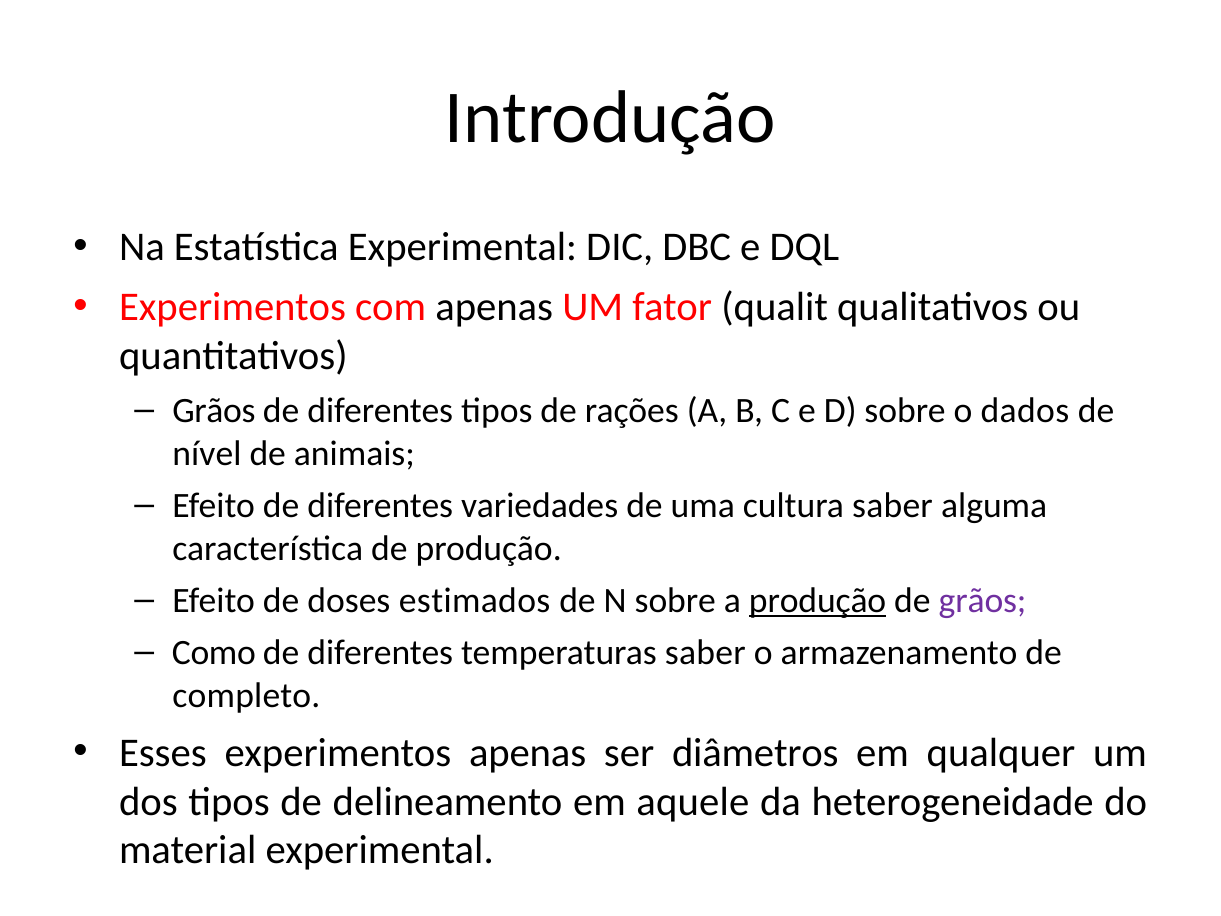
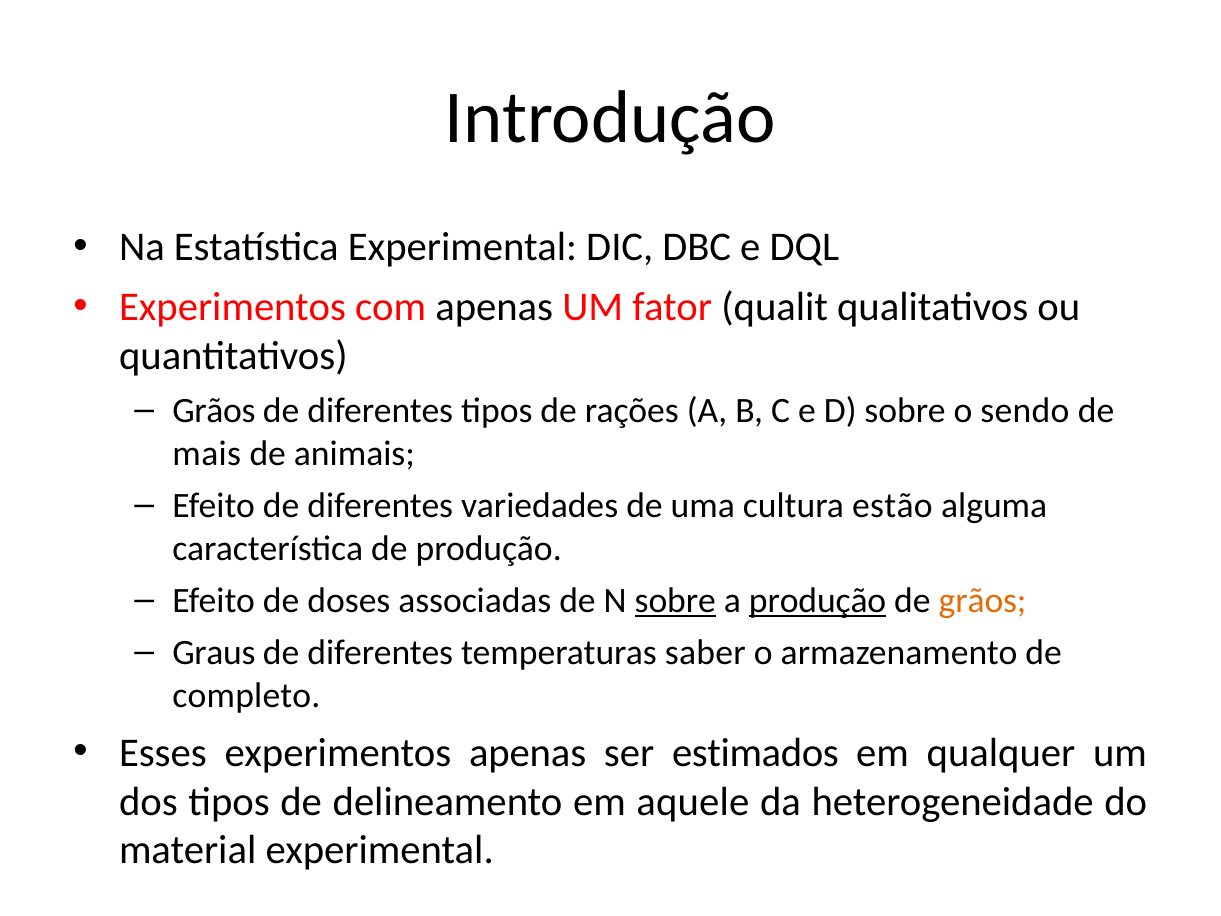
dados: dados -> sendo (1025, 411)
nível: nível -> mais (207, 453)
cultura saber: saber -> estão (892, 506)
estimados: estimados -> associadas (475, 601)
sobre underline: none -> present (675, 601)
grãos colour: purple -> orange (983, 601)
Como: Como -> Graus (214, 653)
diâmetros: diâmetros -> estimados (755, 753)
